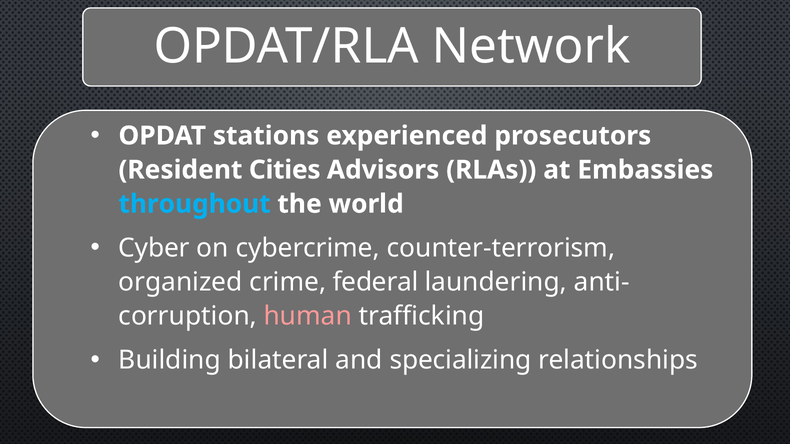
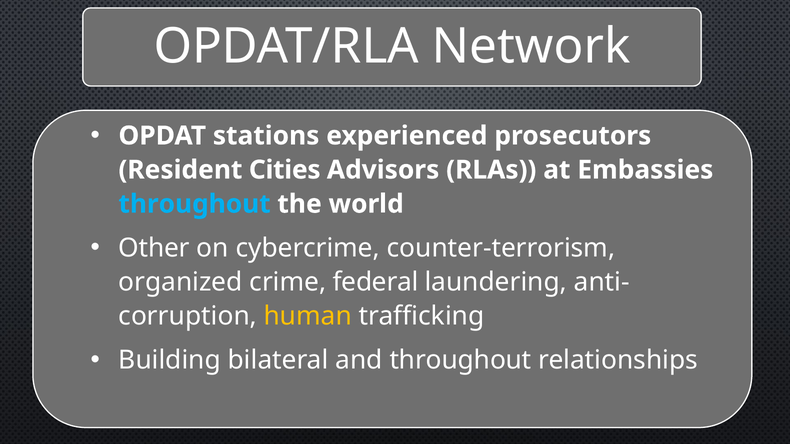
Cyber: Cyber -> Other (154, 248)
human colour: pink -> yellow (308, 316)
and specializing: specializing -> throughout (461, 360)
